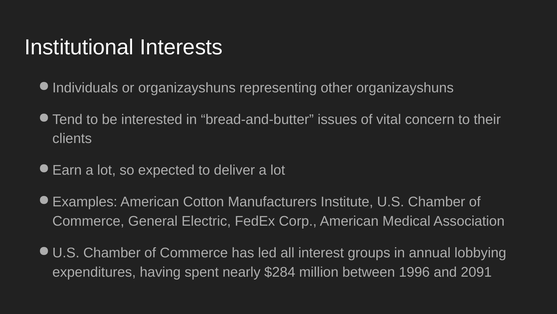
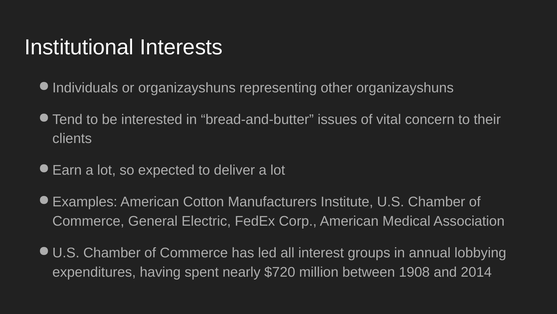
$284: $284 -> $720 (280, 272)
1996: 1996 -> 1908 (414, 272)
2091: 2091 -> 2014 (476, 272)
